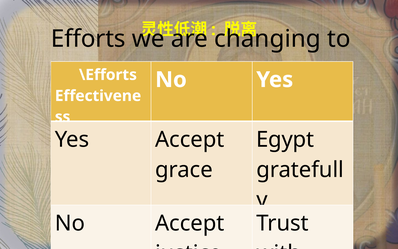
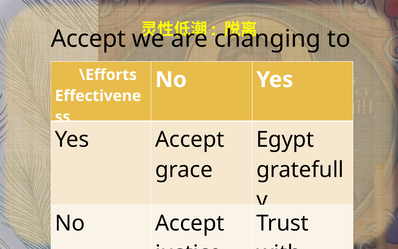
Efforts: Efforts -> Accept (88, 39)
